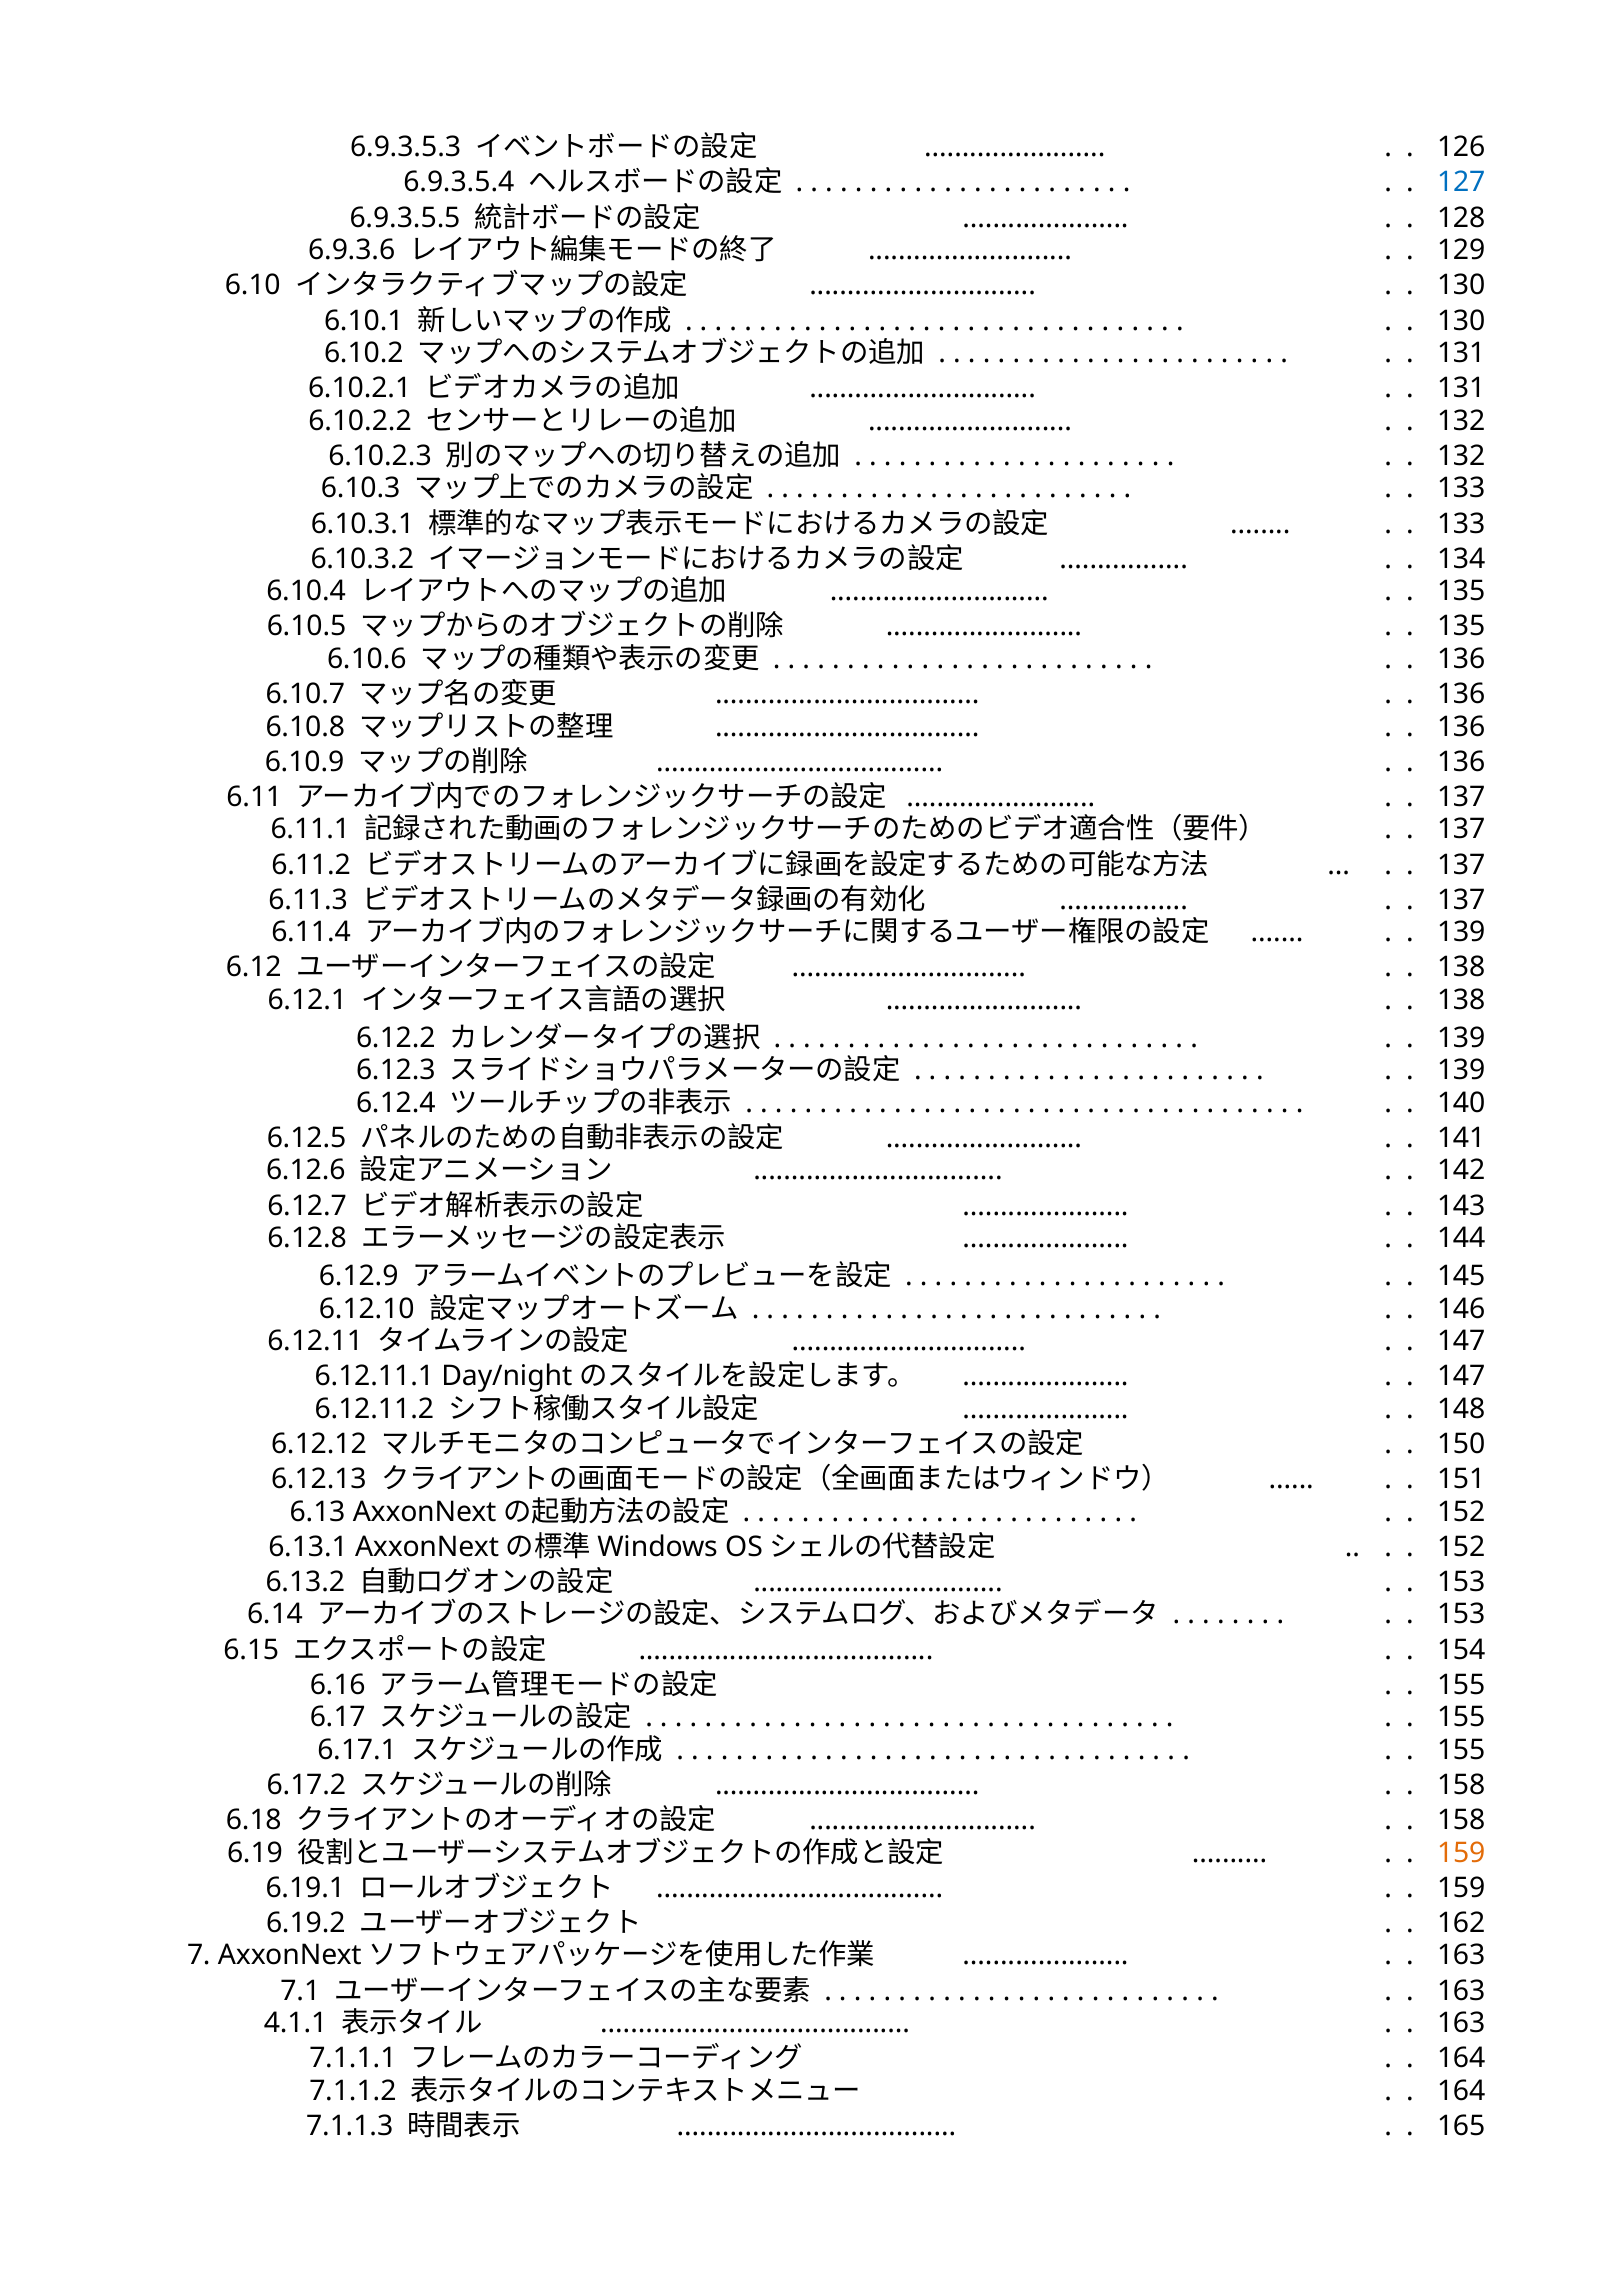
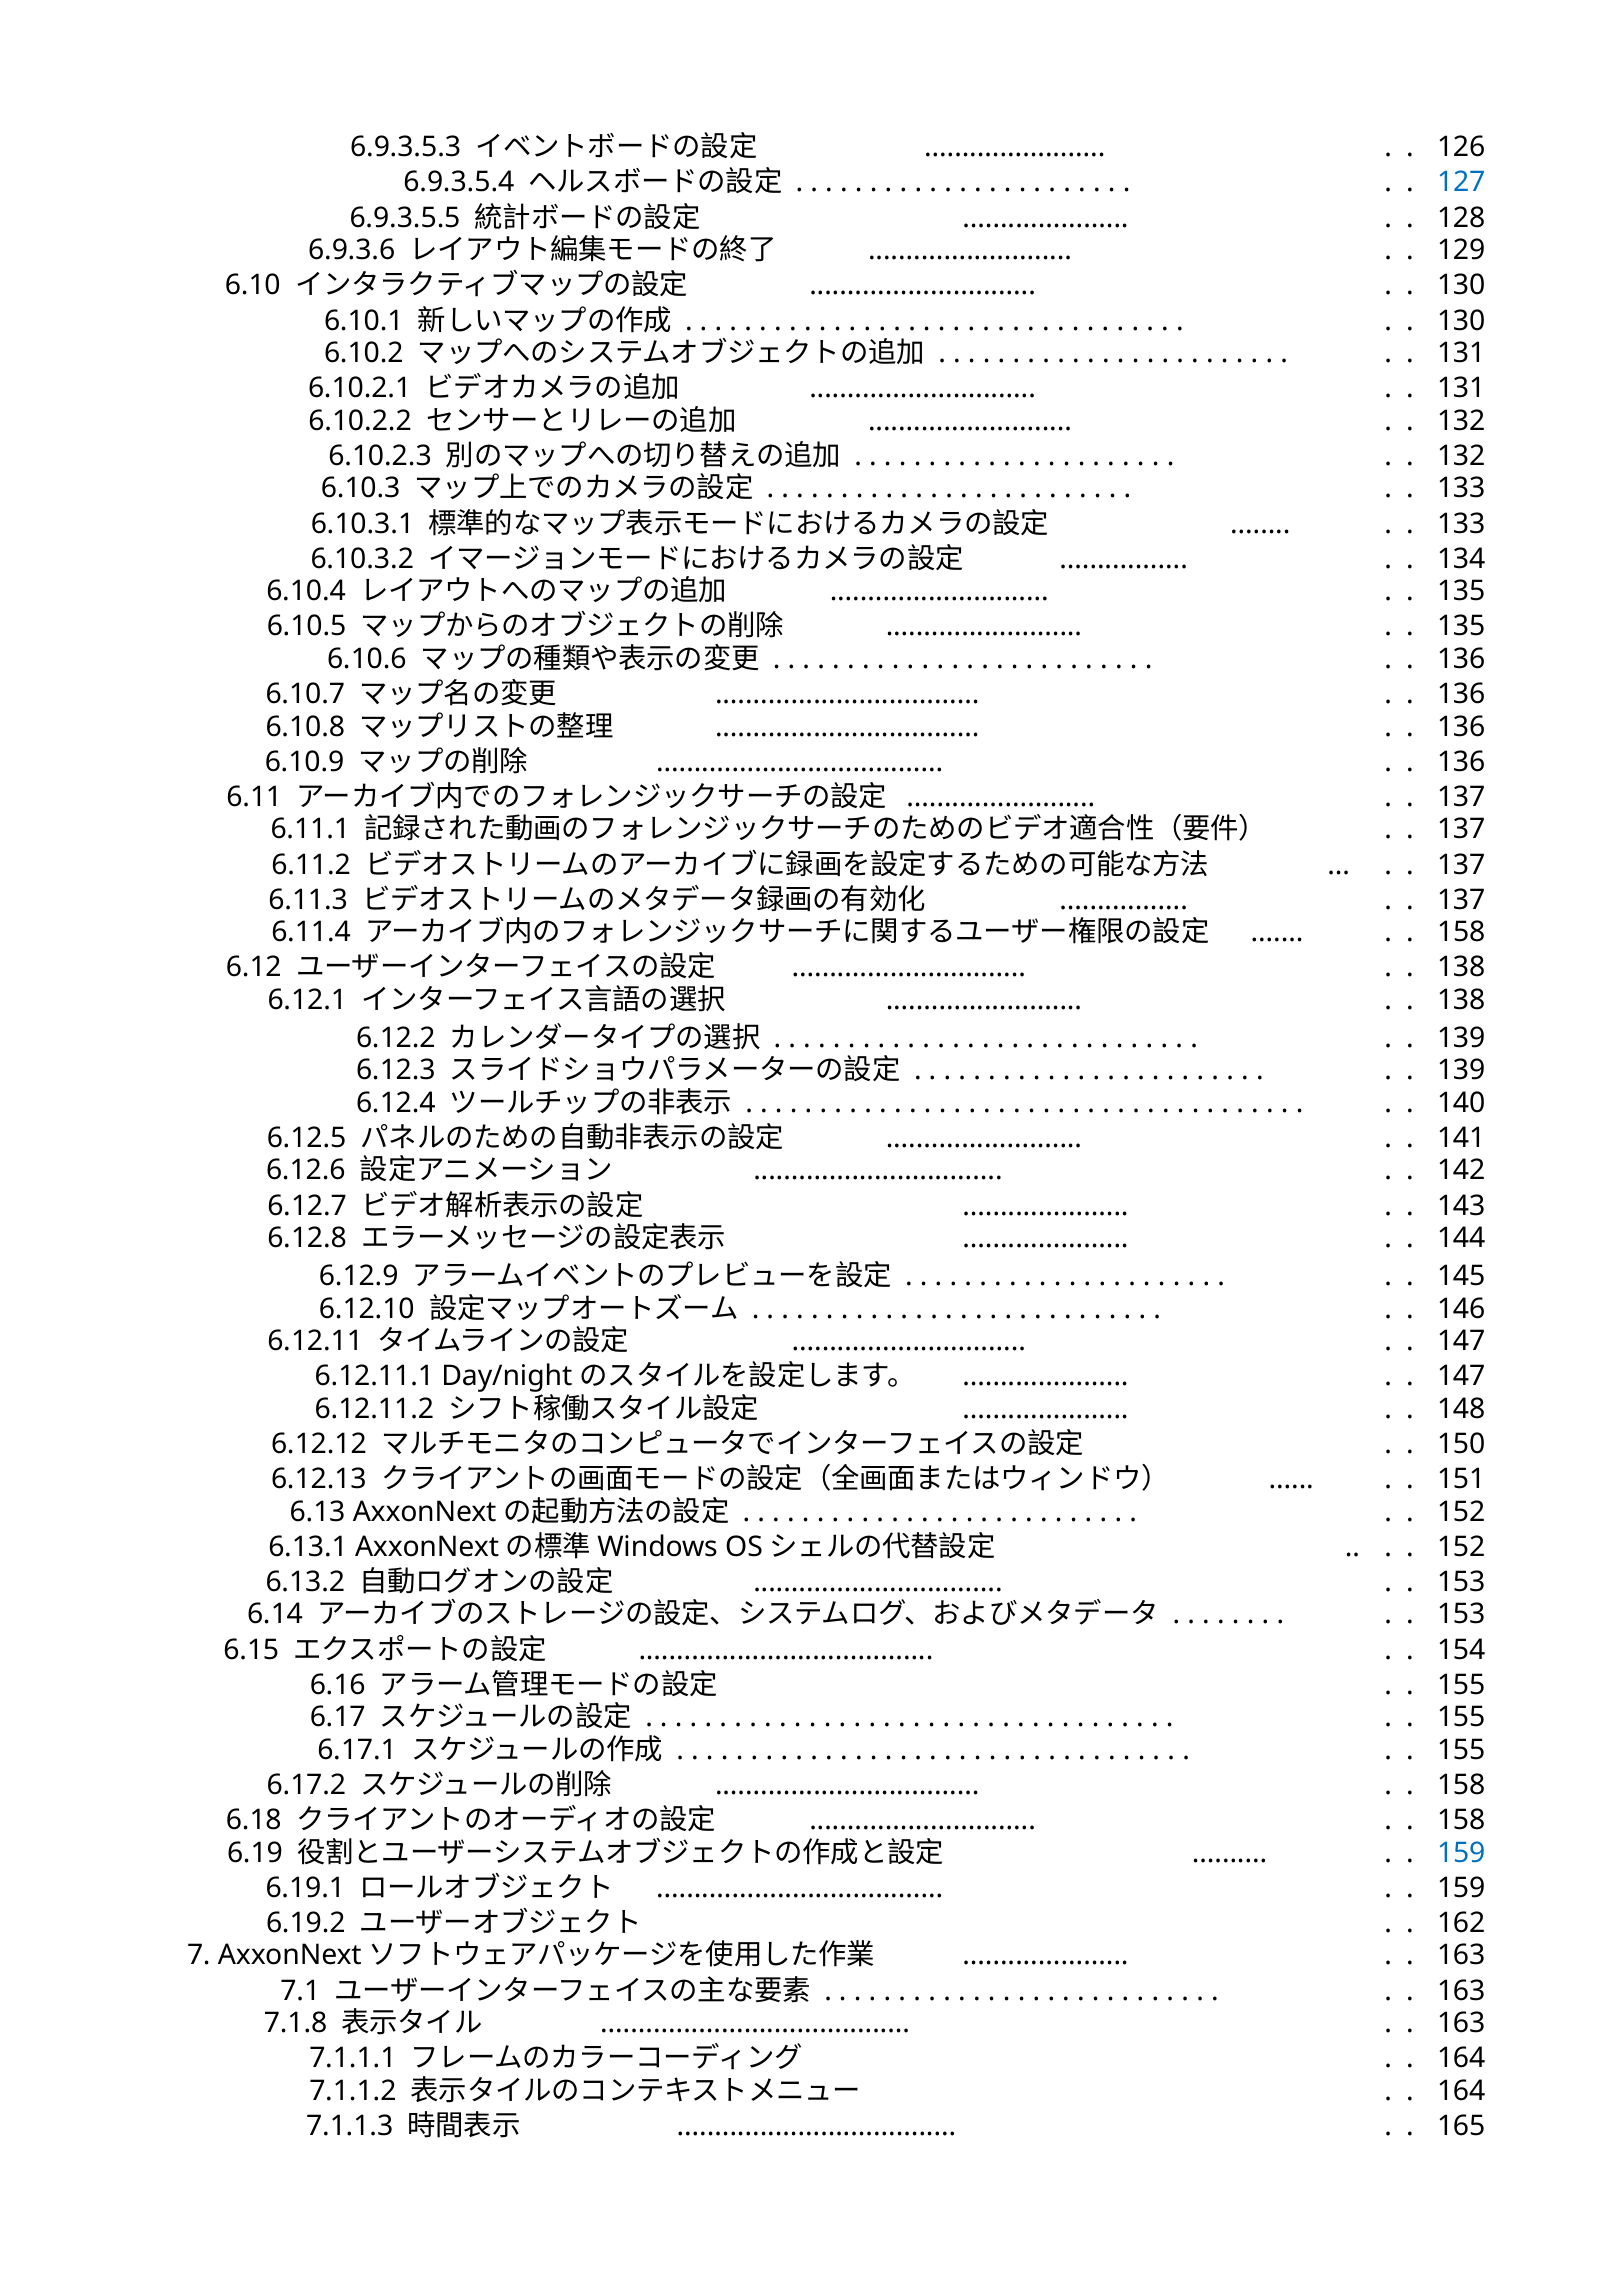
139: 139 -> 158 (1461, 932)
159 colour: orange -> blue (1461, 1852)
4.1.1: 4.1.1 -> 7.1.8 (296, 2023)
